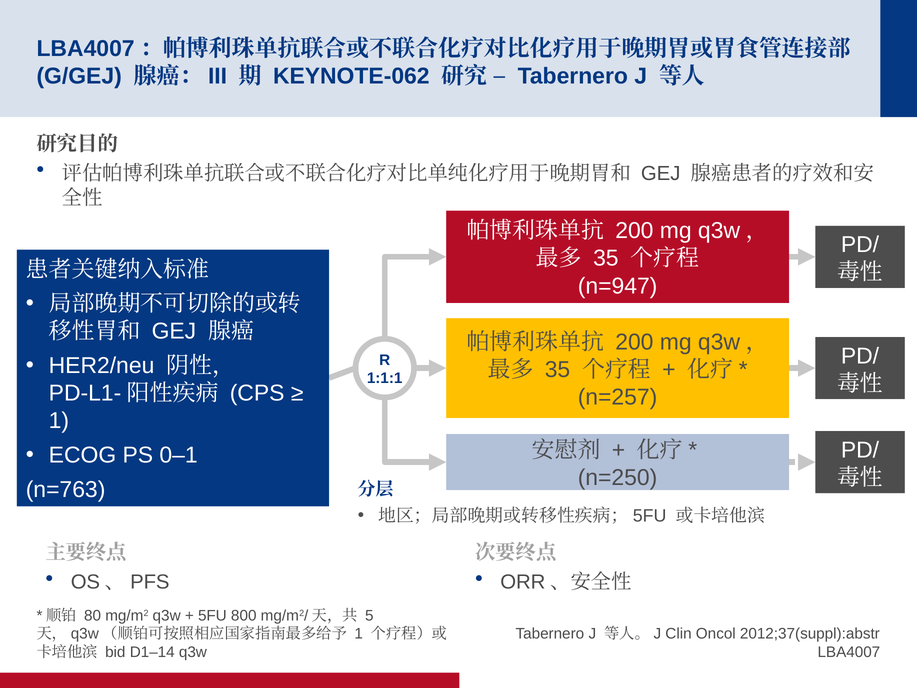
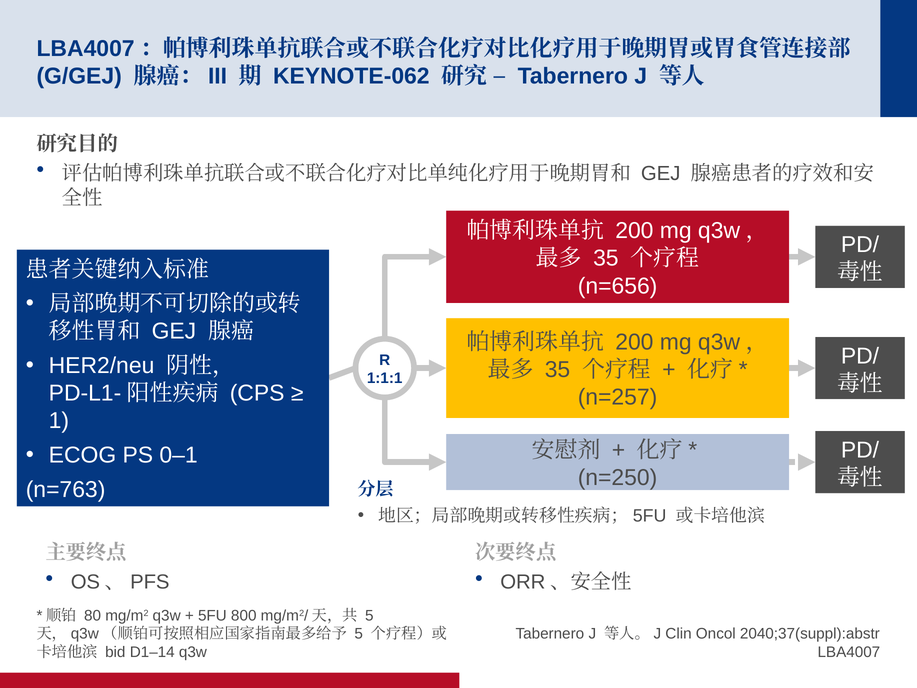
n=947: n=947 -> n=656 (618, 286)
1: 1 -> 5 (359, 634)
2012;37(suppl):abstr: 2012;37(suppl):abstr -> 2040;37(suppl):abstr (810, 634)
